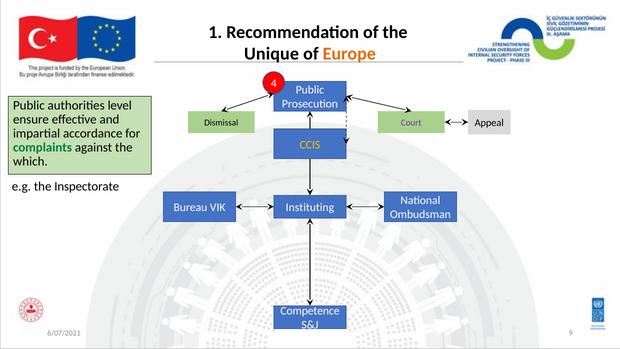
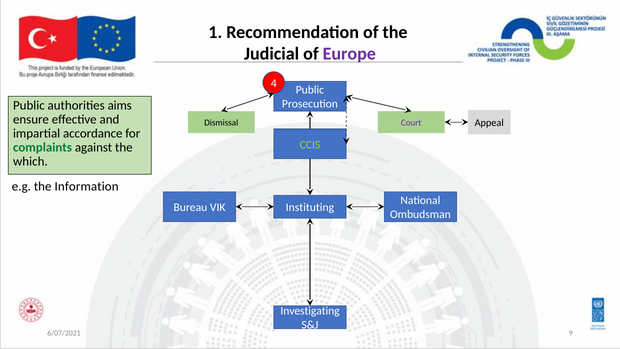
Unique: Unique -> Judicial (272, 54)
Europe colour: orange -> purple (349, 54)
level: level -> aims (120, 105)
CCIS colour: yellow -> light green (310, 145)
Inspectorate: Inspectorate -> Information (87, 186)
Competence: Competence -> Investigating (310, 311)
